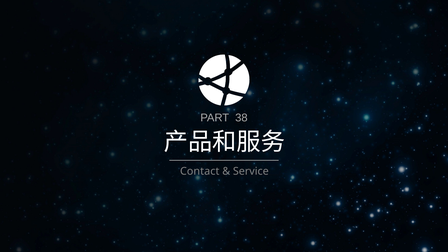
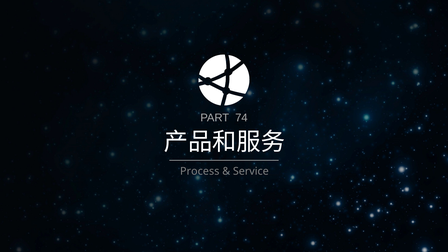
38: 38 -> 74 (241, 118)
Contact: Contact -> Process (200, 171)
